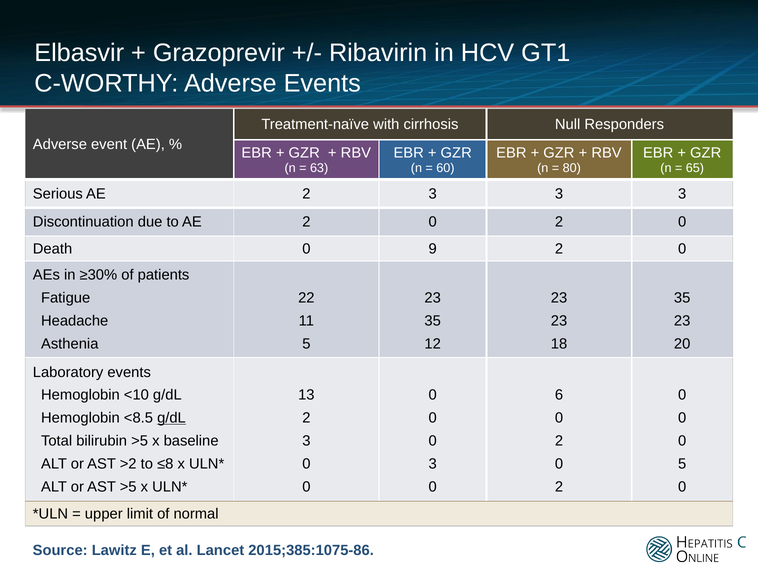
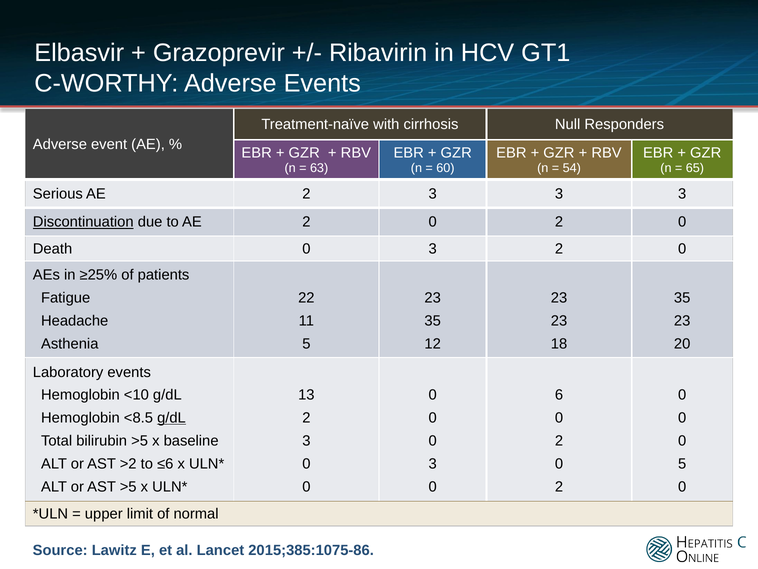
80: 80 -> 54 (572, 168)
Discontinuation underline: none -> present (83, 222)
Death 0 9: 9 -> 3 (433, 248)
≥30%: ≥30% -> ≥25% (98, 275)
≤8: ≤8 -> ≤6 (165, 463)
